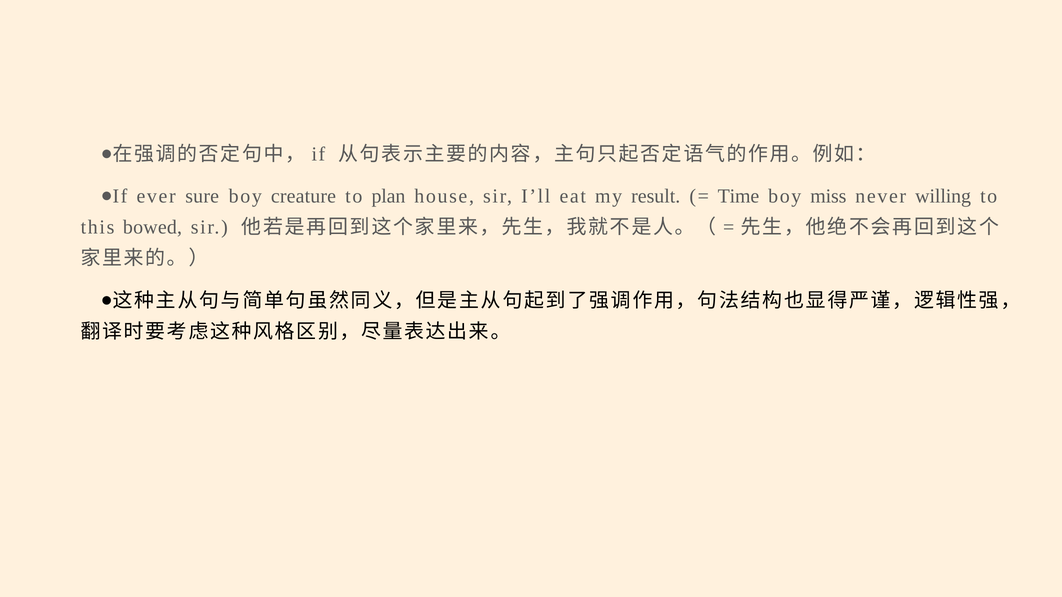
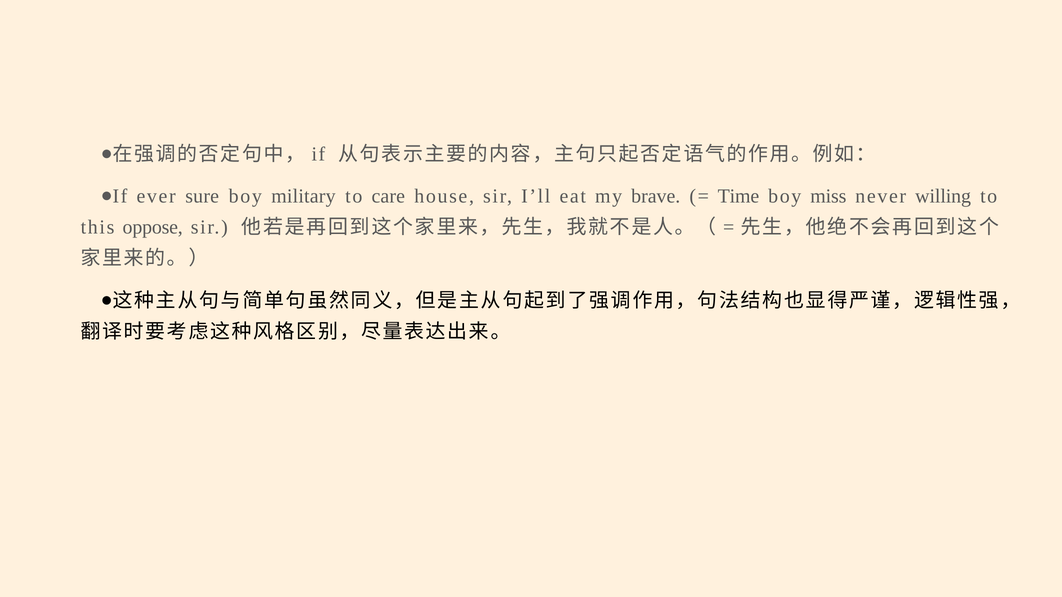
creature: creature -> military (303, 197)
plan: plan -> care (388, 197)
result: result -> brave (656, 197)
bowed: bowed -> oppose (153, 228)
